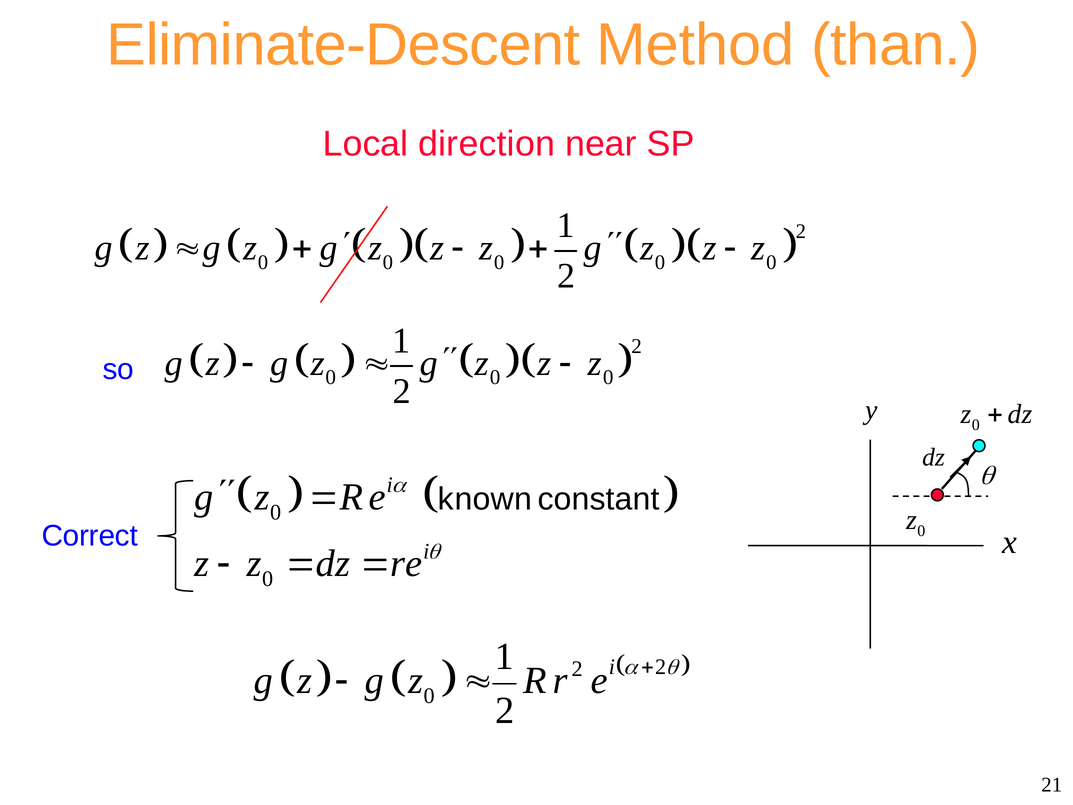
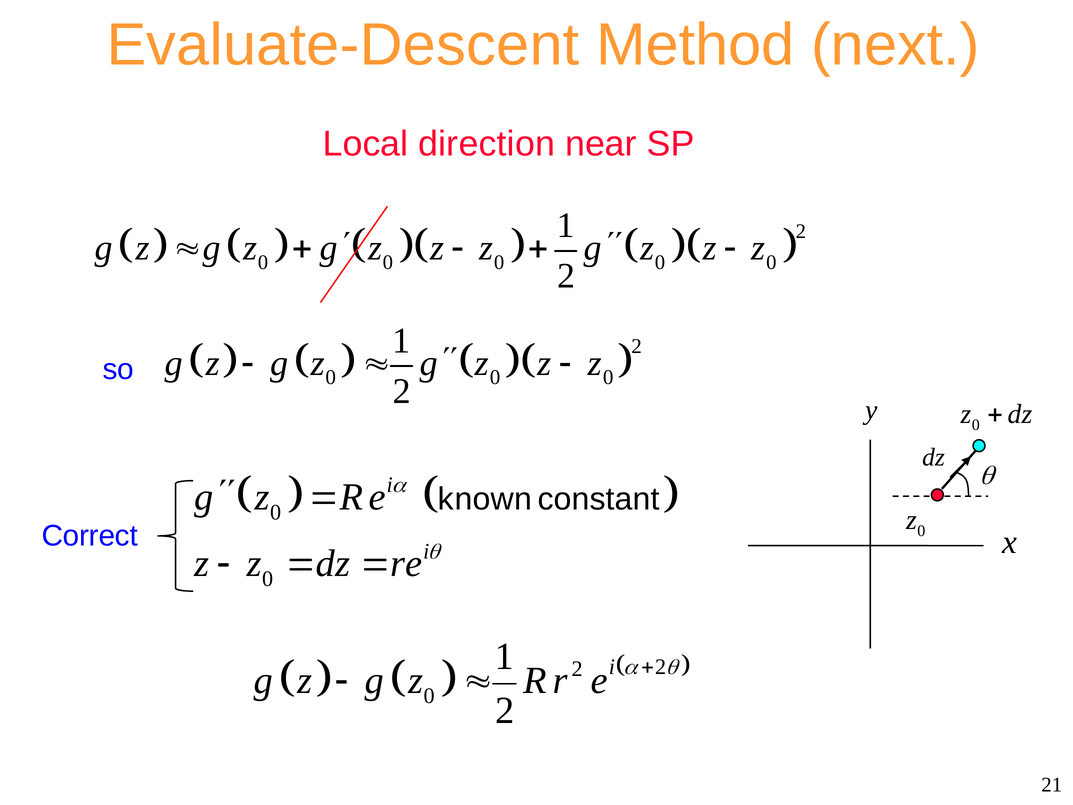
Eliminate-Descent: Eliminate-Descent -> Evaluate-Descent (343, 45)
than: than -> next (895, 45)
